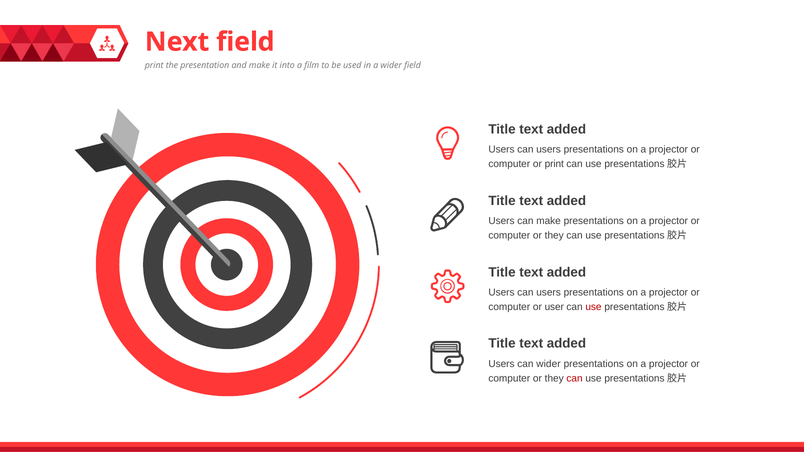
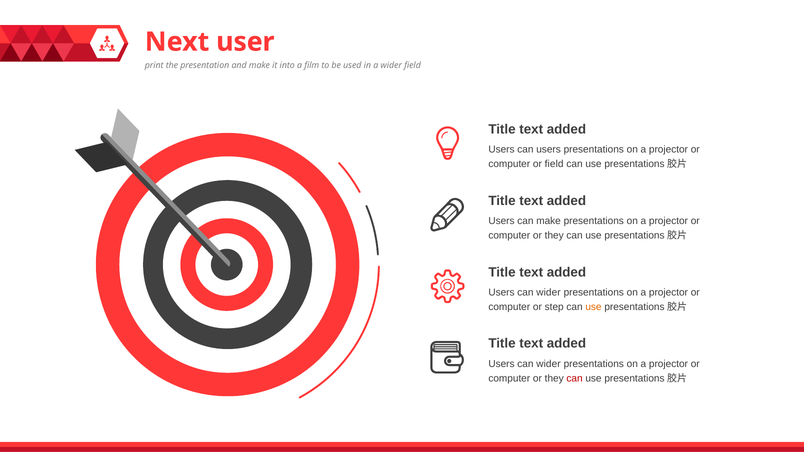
Next field: field -> user (245, 42)
or print: print -> field (554, 164)
users: users -> wider (549, 293)
user: user -> step (554, 307)
use colour: red -> orange (593, 307)
